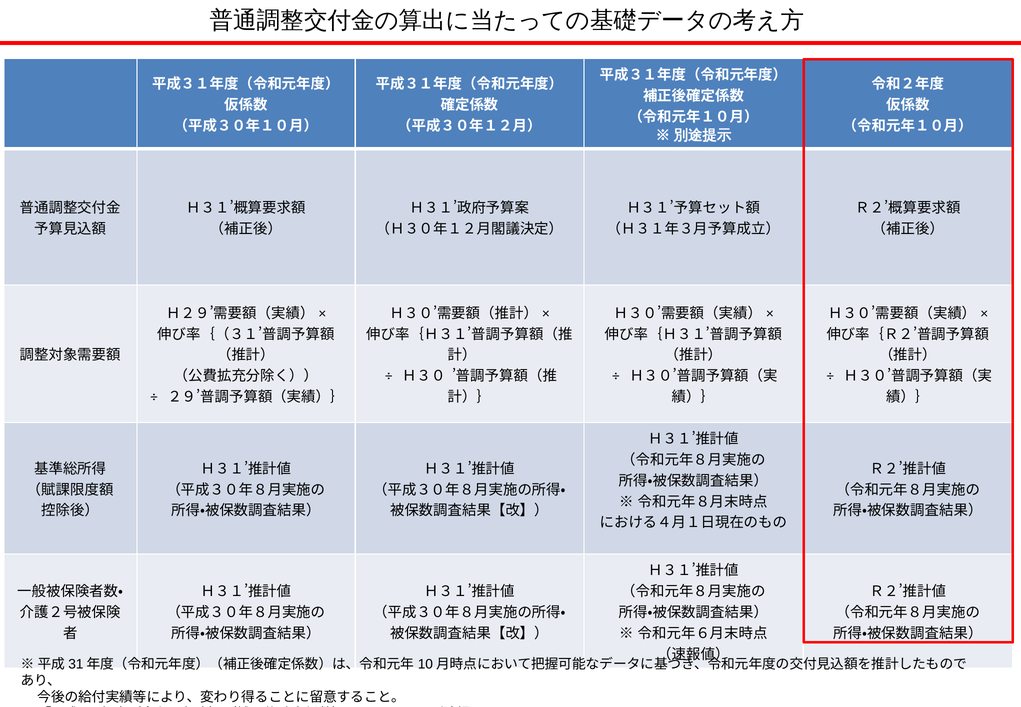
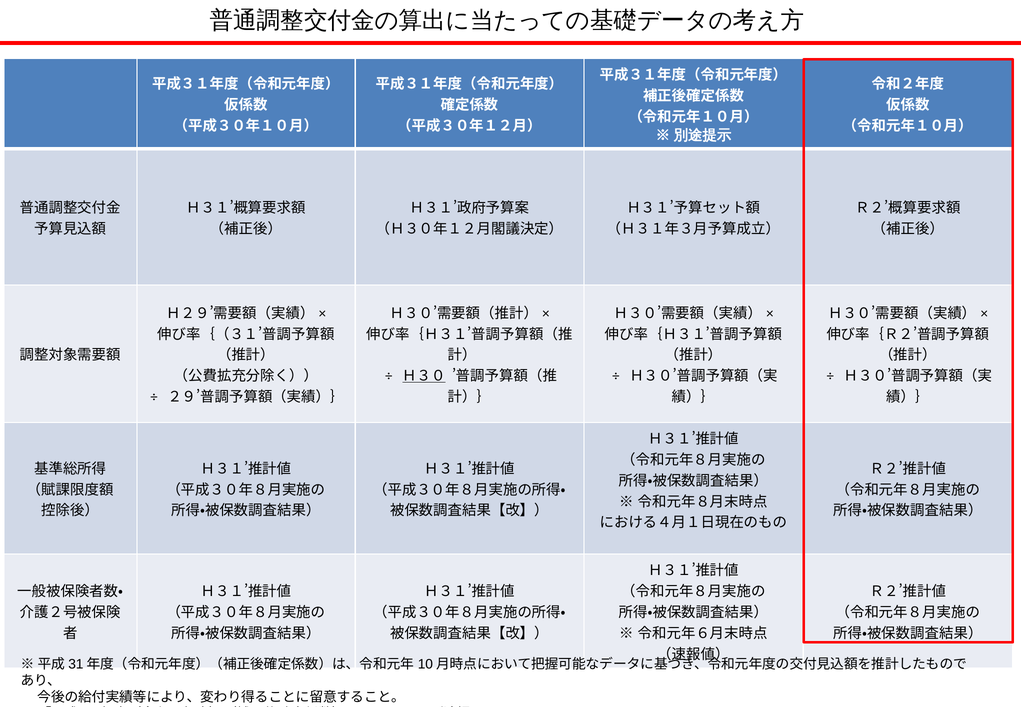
Ｈ３０ underline: none -> present (424, 376)
